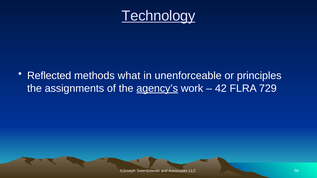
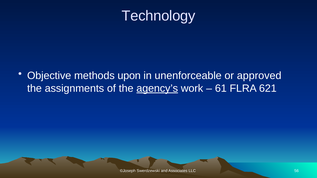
Technology underline: present -> none (159, 16)
Reflected: Reflected -> Objective (49, 76)
what: what -> upon (129, 76)
principles: principles -> approved (259, 76)
42: 42 -> 61 (221, 89)
729: 729 -> 621 (268, 89)
